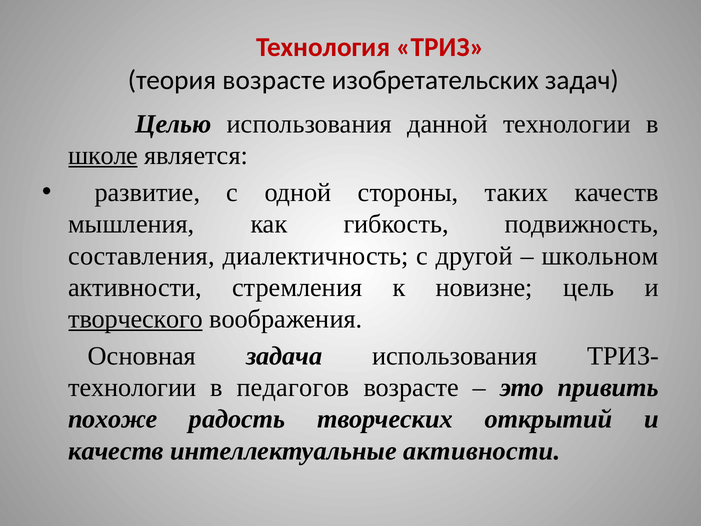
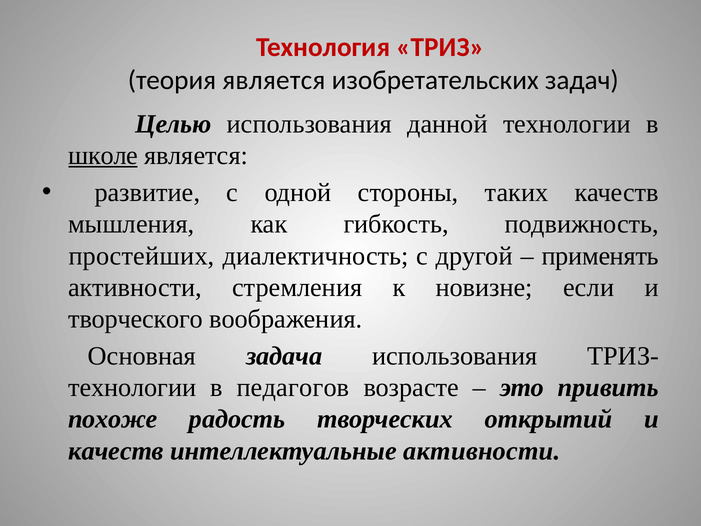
теория возрасте: возрасте -> является (274, 80)
составления: составления -> простейших (142, 256)
школьном: школьном -> применять (600, 256)
цель: цель -> если (589, 287)
творческого underline: present -> none (136, 319)
